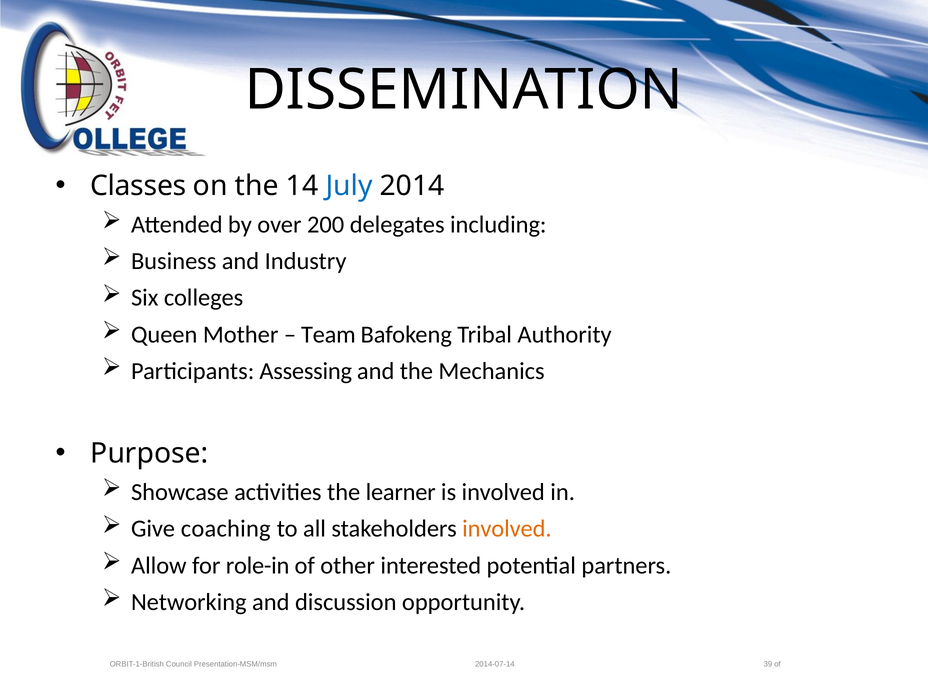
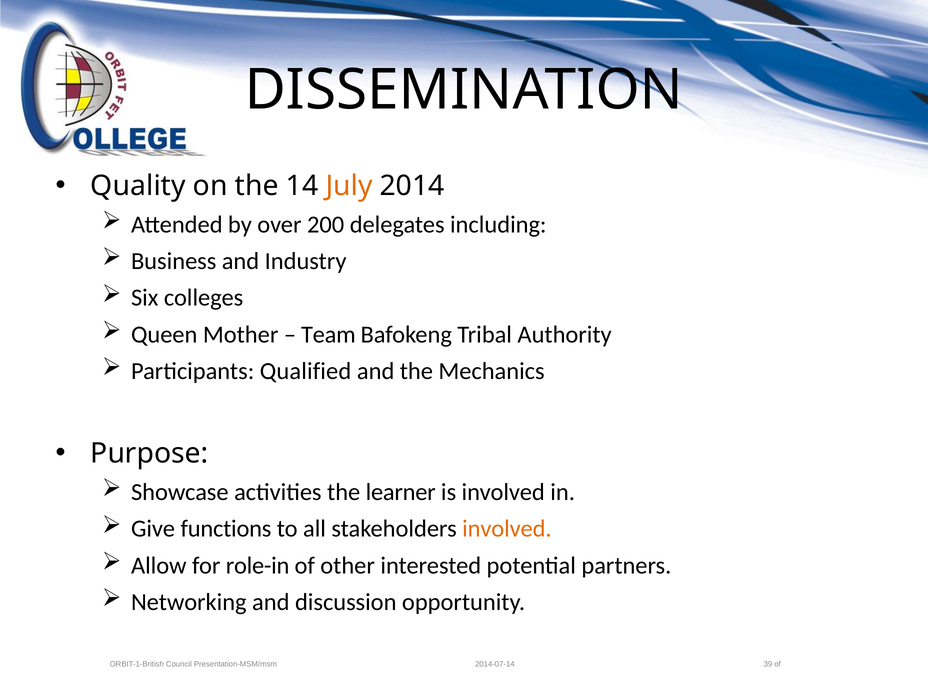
Classes: Classes -> Quality (138, 186)
July colour: blue -> orange (349, 186)
Assessing: Assessing -> Qualified (306, 371)
coaching: coaching -> functions (226, 529)
